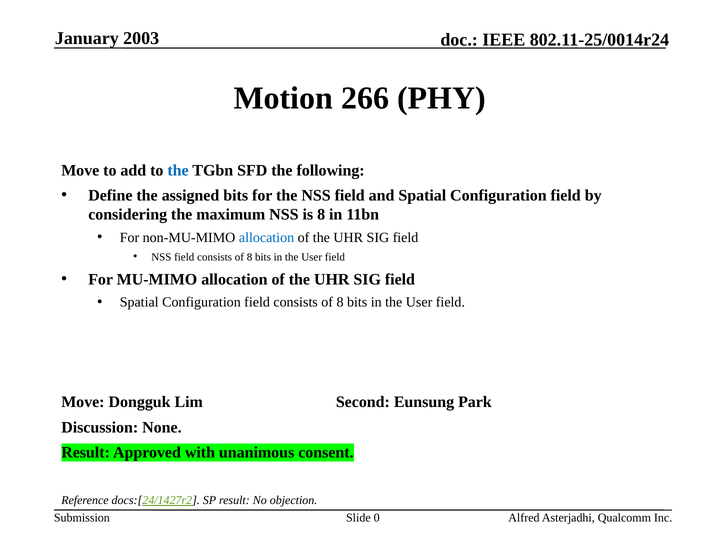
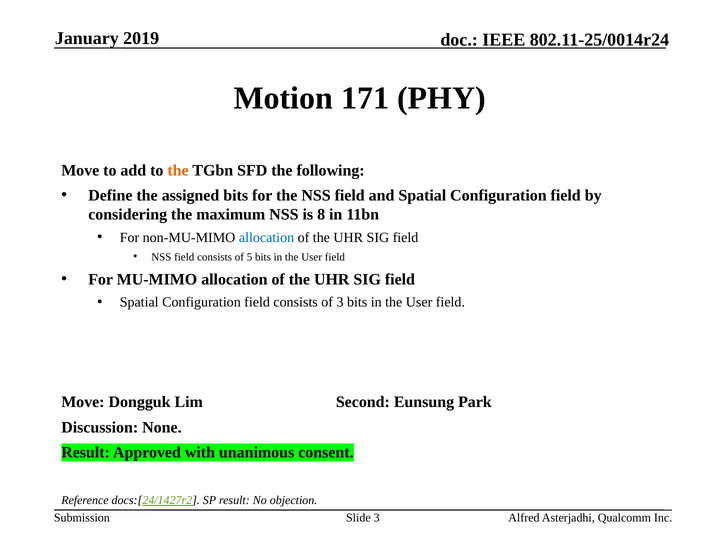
2003: 2003 -> 2019 (141, 38)
266: 266 -> 171 (365, 98)
the colour: blue -> orange (178, 170)
8: 8 -> 5 (250, 257)
8: 8 -> 3 (340, 302)
Slide 0: 0 -> 3 (377, 518)
